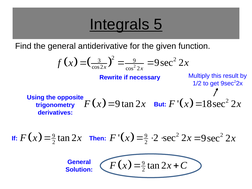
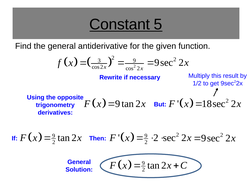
Integrals: Integrals -> Constant (120, 24)
